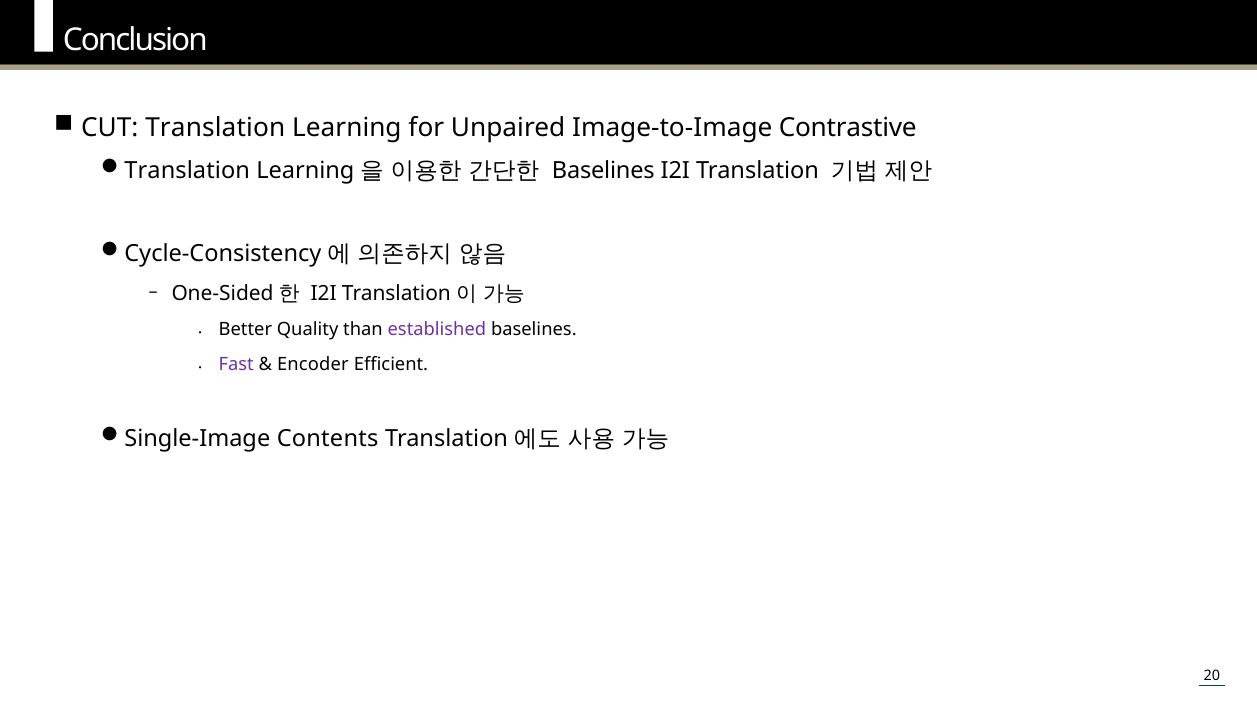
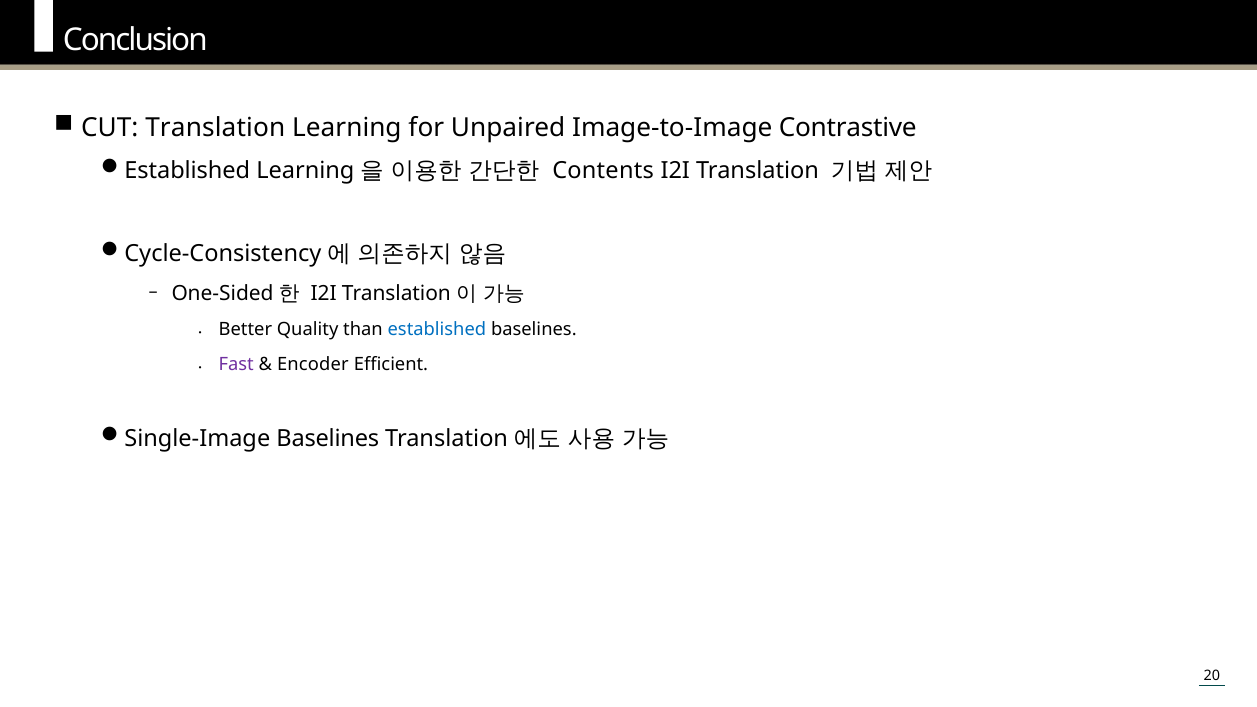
Translation: Translation -> Established (187, 171)
Baselines: Baselines -> Contents (603, 171)
established colour: purple -> blue (437, 330)
Single-Image Contents: Contents -> Baselines (328, 439)
